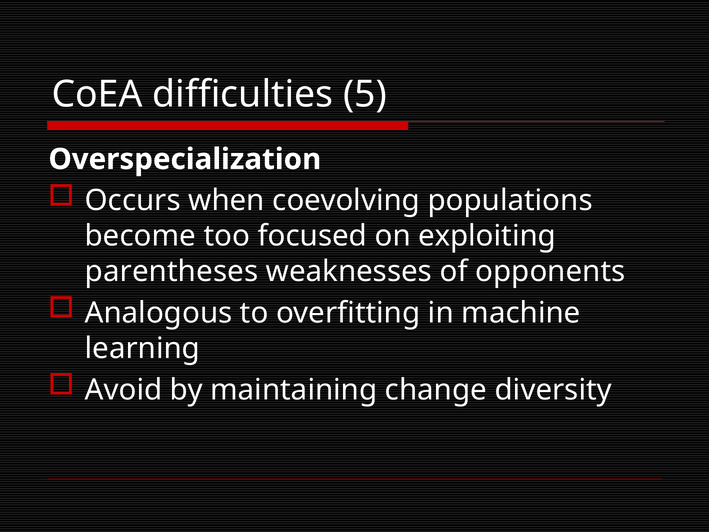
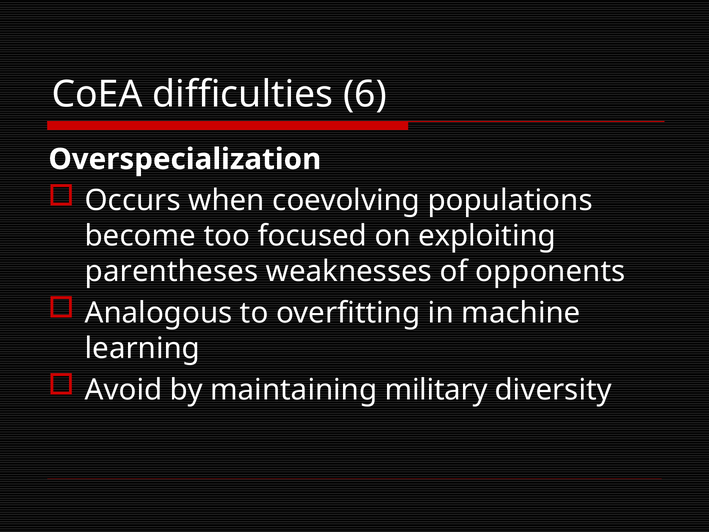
5: 5 -> 6 (365, 95)
change: change -> military (436, 390)
